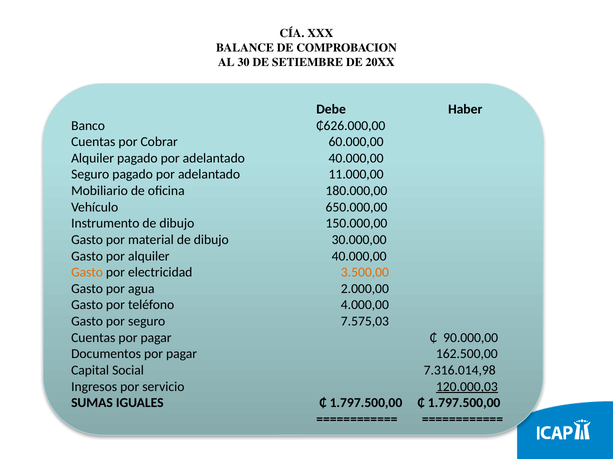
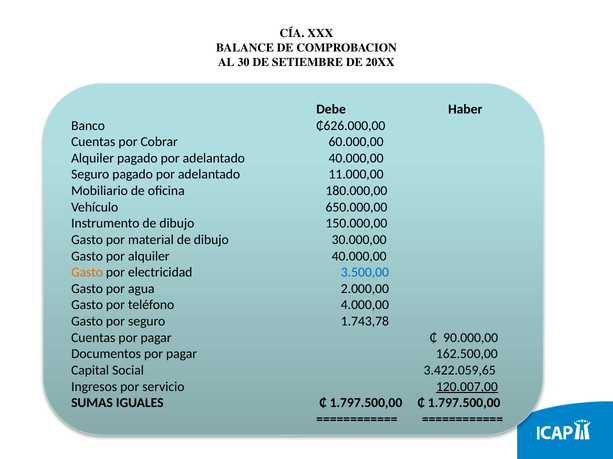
3.500,00 colour: orange -> blue (365, 273)
7.575,03: 7.575,03 -> 1.743,78 (365, 322)
7.316.014,98: 7.316.014,98 -> 3.422.059,65 (460, 371)
120.000,03: 120.000,03 -> 120.007,00 (467, 387)
